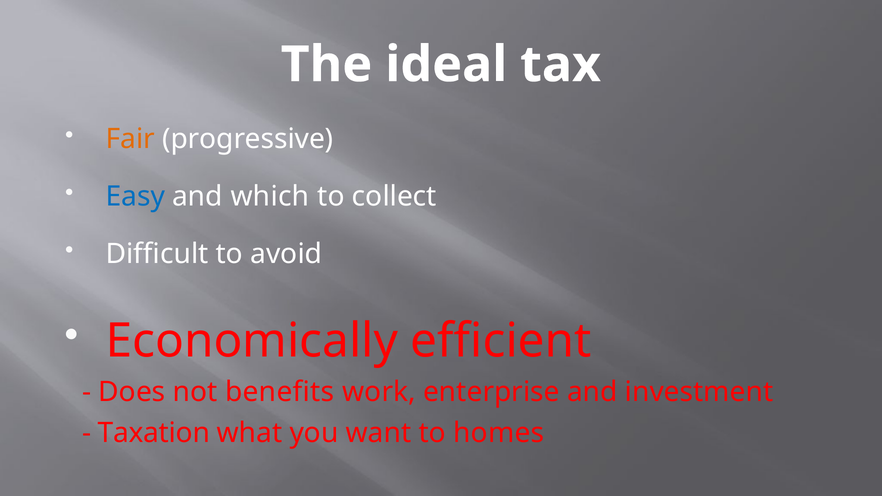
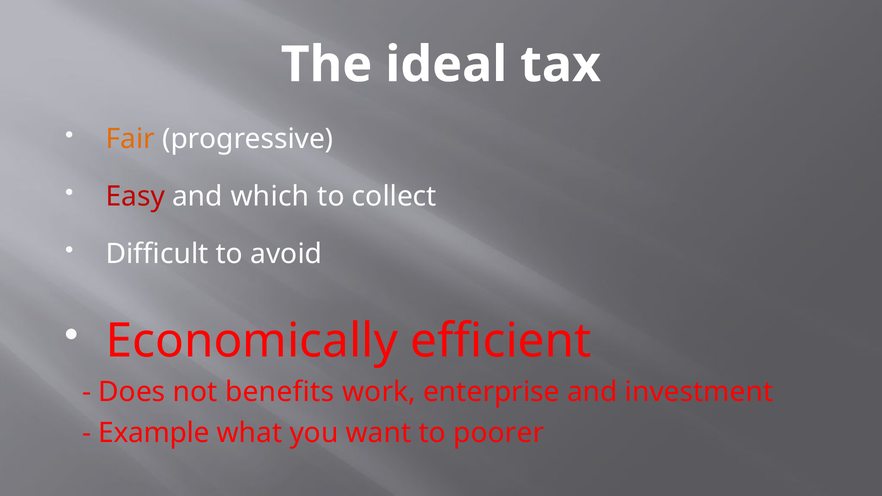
Easy colour: blue -> red (135, 197)
Taxation: Taxation -> Example (154, 433)
homes: homes -> poorer (499, 433)
